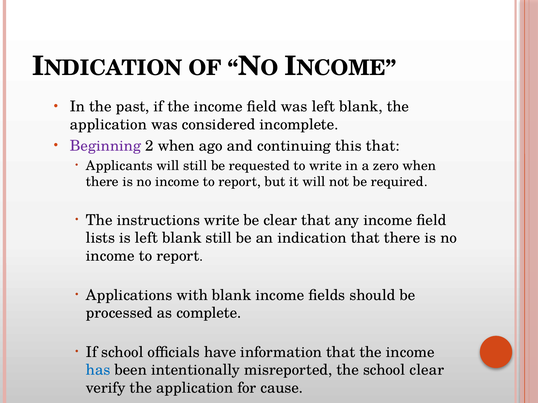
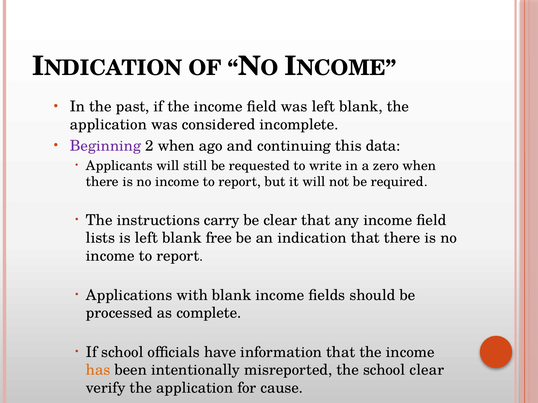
this that: that -> data (383, 146)
instructions write: write -> carry (222, 220)
blank still: still -> free (219, 238)
has colour: blue -> orange (98, 371)
